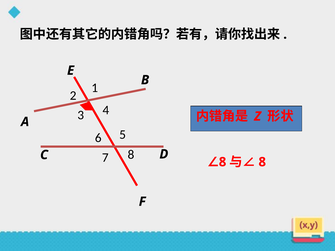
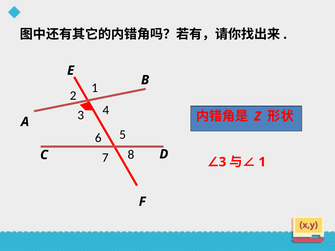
8: 8 -> 3 (223, 162)
8: 8 -> 1 (262, 162)
